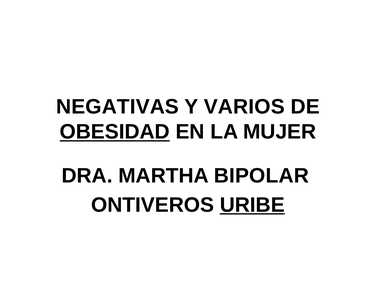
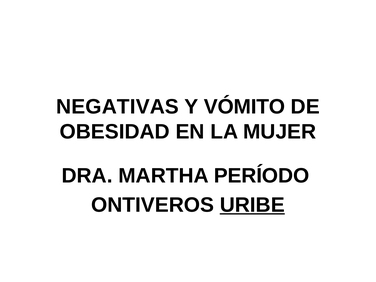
VARIOS: VARIOS -> VÓMITO (244, 107)
OBESIDAD underline: present -> none (115, 132)
BIPOLAR: BIPOLAR -> PERÍODO (262, 176)
